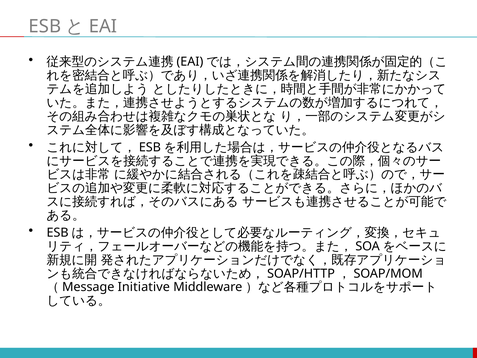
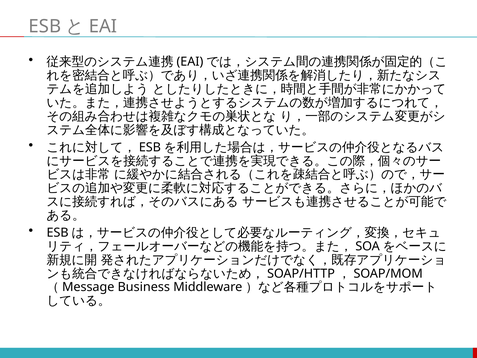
Initiative: Initiative -> Business (144, 287)
